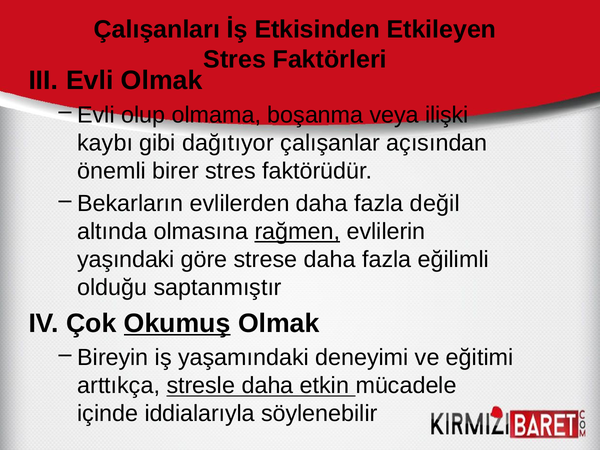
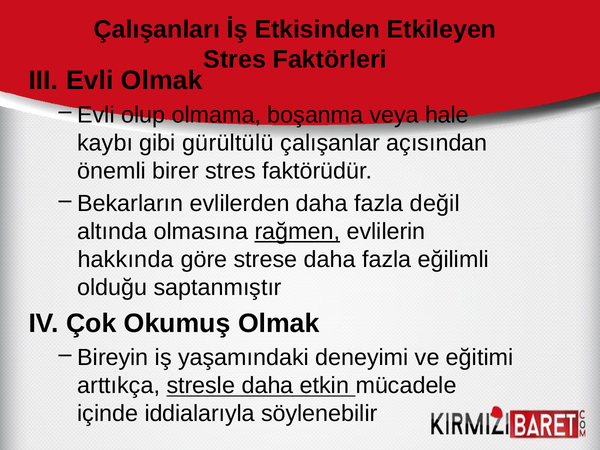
ilişki: ilişki -> hale (447, 115)
dağıtıyor: dağıtıyor -> gürültülü (228, 143)
yaşındaki: yaşındaki -> hakkında (126, 260)
Okumuş underline: present -> none (177, 323)
